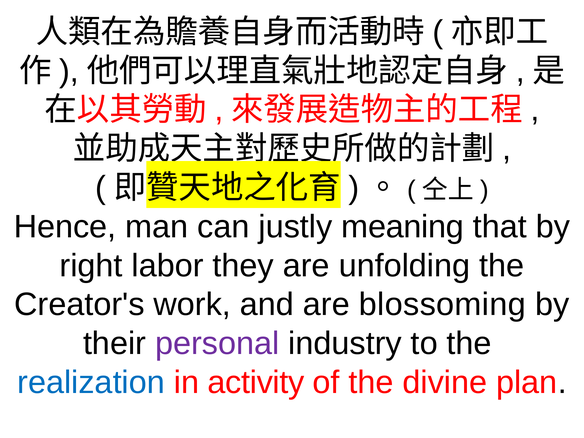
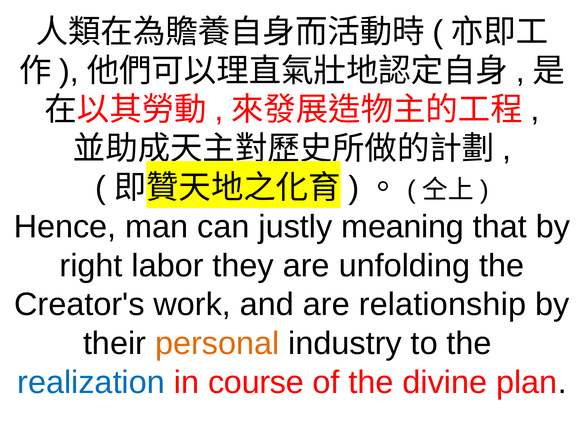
blossoming: blossoming -> relationship (442, 305)
personal colour: purple -> orange (217, 344)
activity: activity -> course (256, 382)
